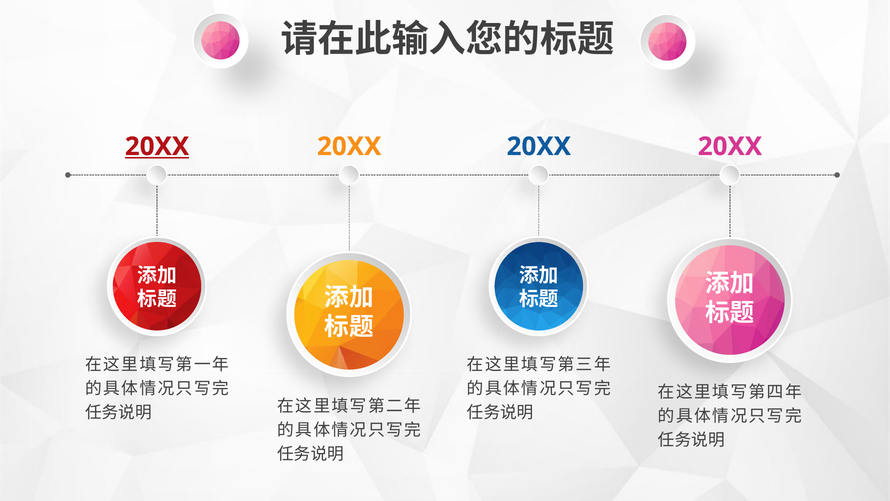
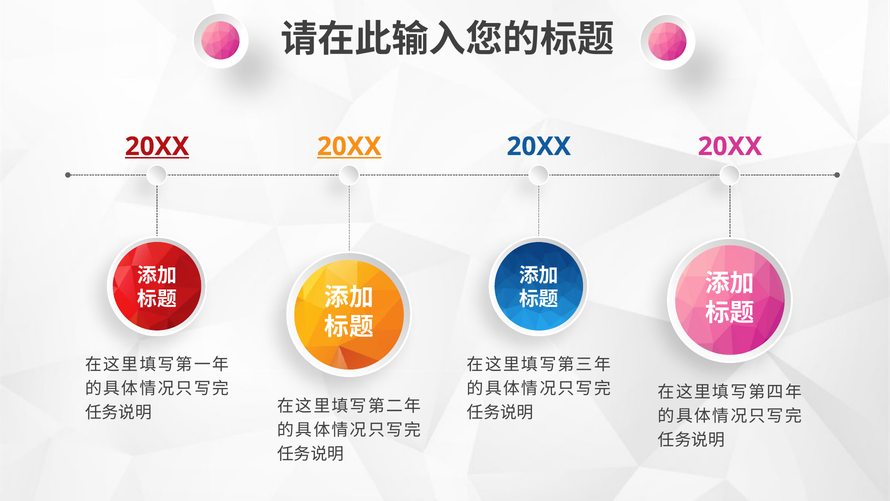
20XX underline: none -> present (349, 146)
